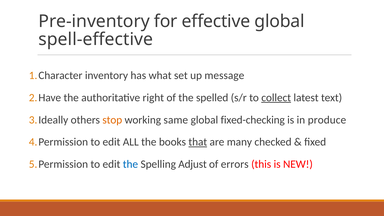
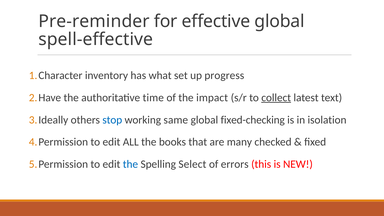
Pre-inventory: Pre-inventory -> Pre-reminder (94, 21)
message: message -> progress (224, 75)
right: right -> time (153, 98)
spelled: spelled -> impact (212, 98)
stop colour: orange -> blue (112, 120)
produce: produce -> isolation (327, 120)
that underline: present -> none (198, 142)
Adjust: Adjust -> Select (192, 164)
